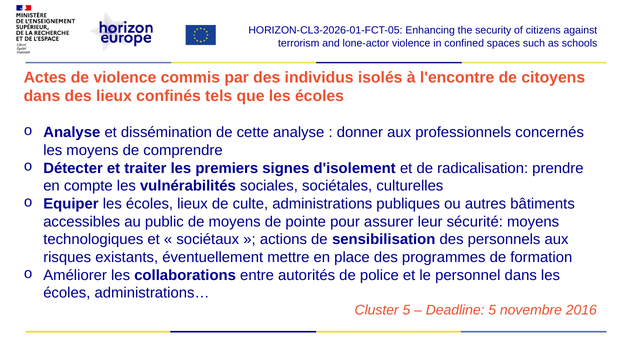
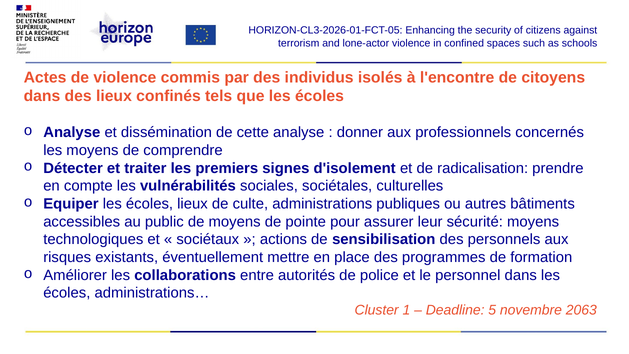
Cluster 5: 5 -> 1 (406, 310)
2016: 2016 -> 2063 (581, 310)
